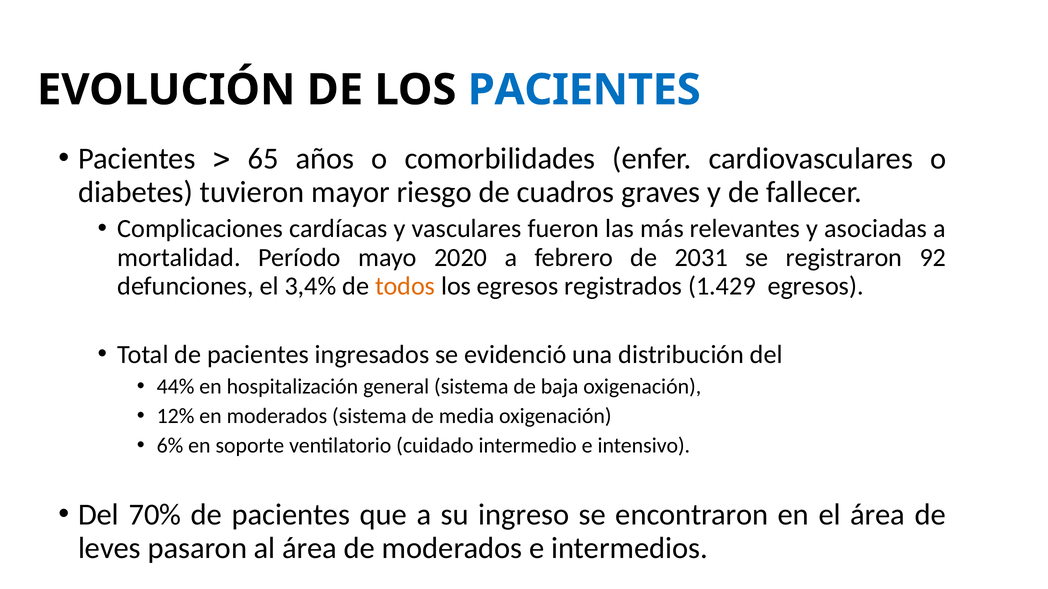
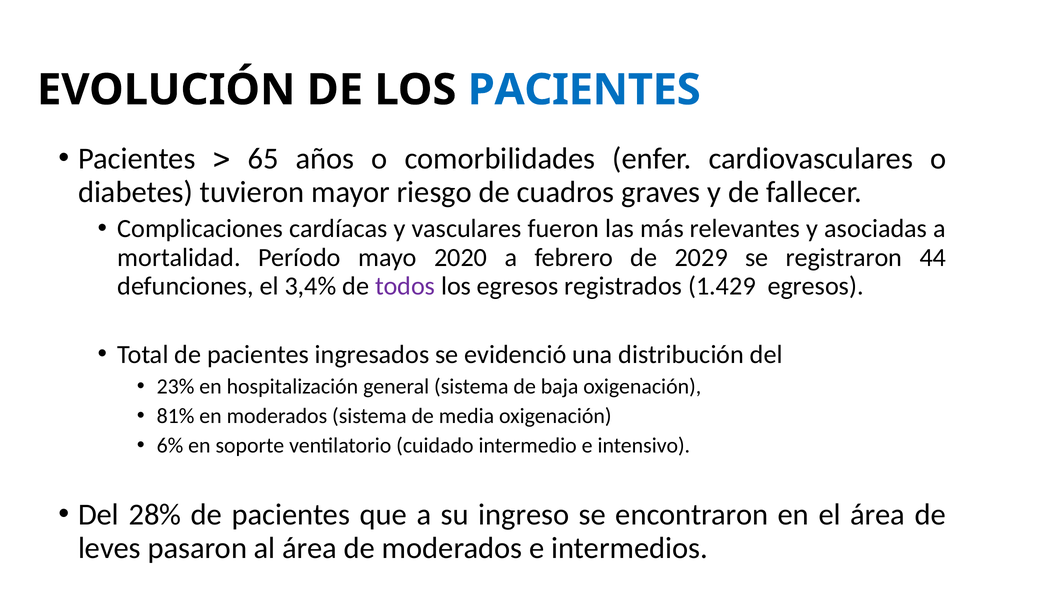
2031: 2031 -> 2029 (701, 258)
92: 92 -> 44 (933, 258)
todos colour: orange -> purple (405, 286)
44%: 44% -> 23% (176, 387)
12%: 12% -> 81% (176, 416)
70%: 70% -> 28% (155, 515)
